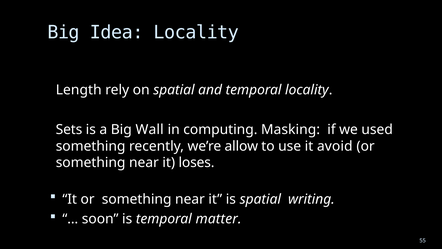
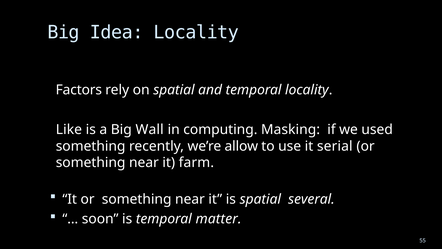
Length: Length -> Factors (79, 90)
Sets: Sets -> Like (69, 129)
avoid: avoid -> serial (335, 146)
loses: loses -> farm (196, 162)
writing: writing -> several (311, 199)
